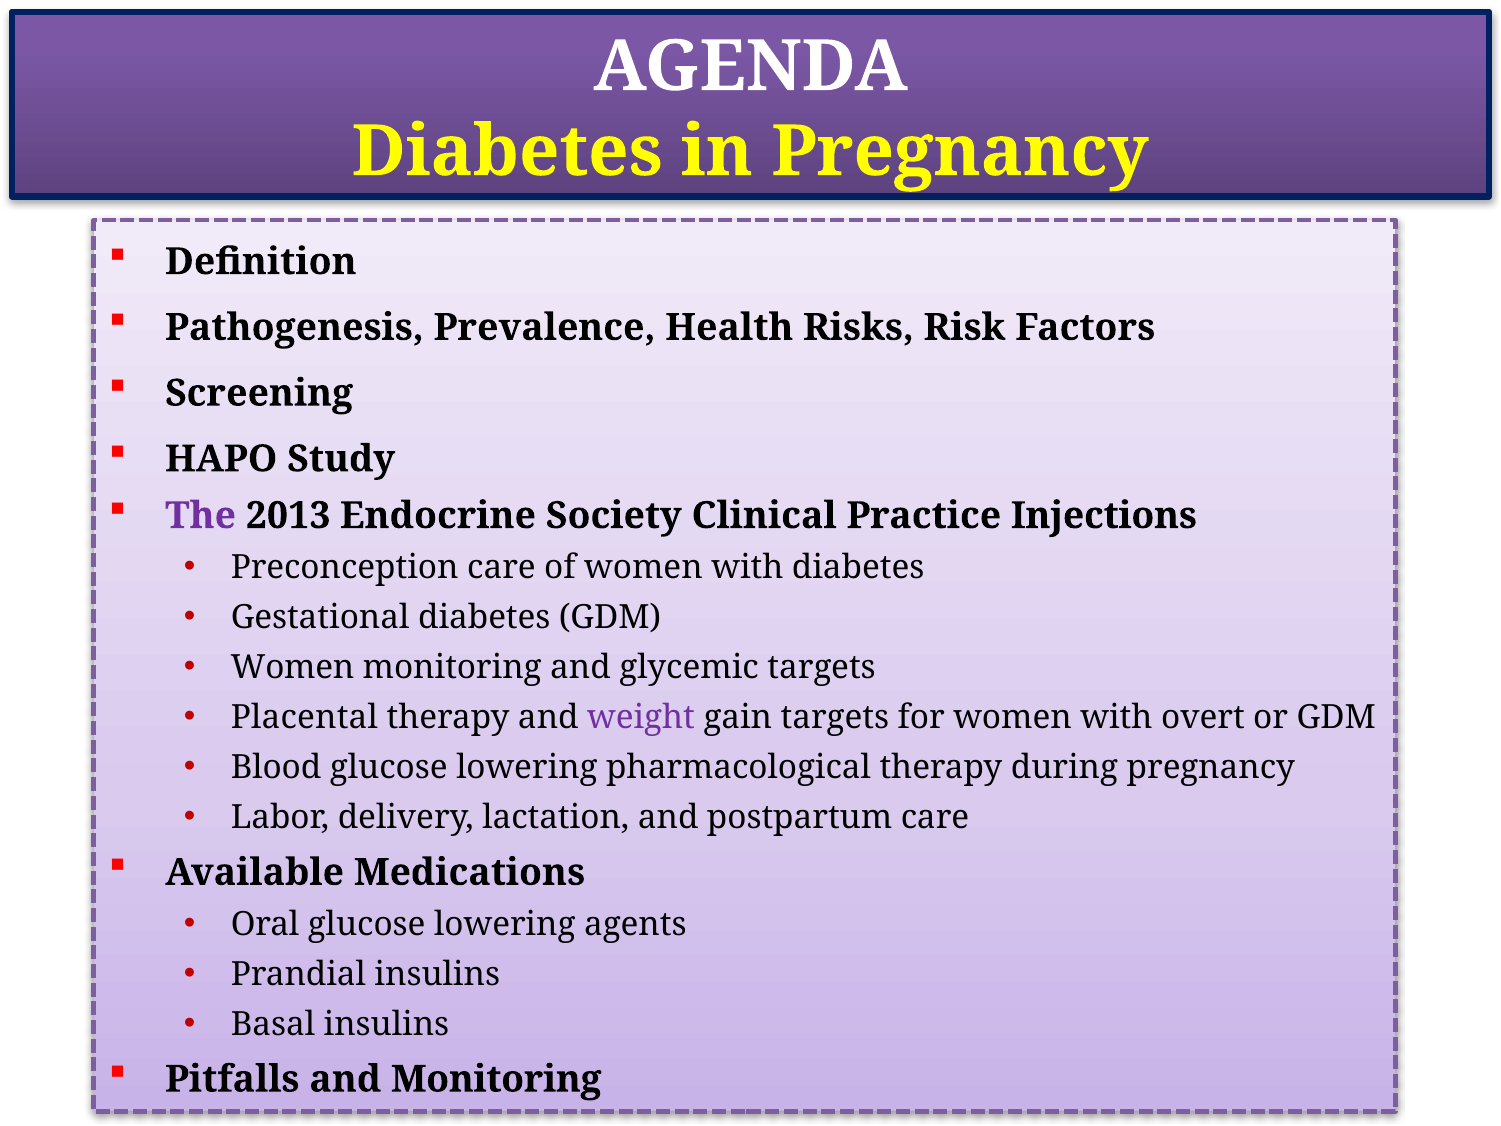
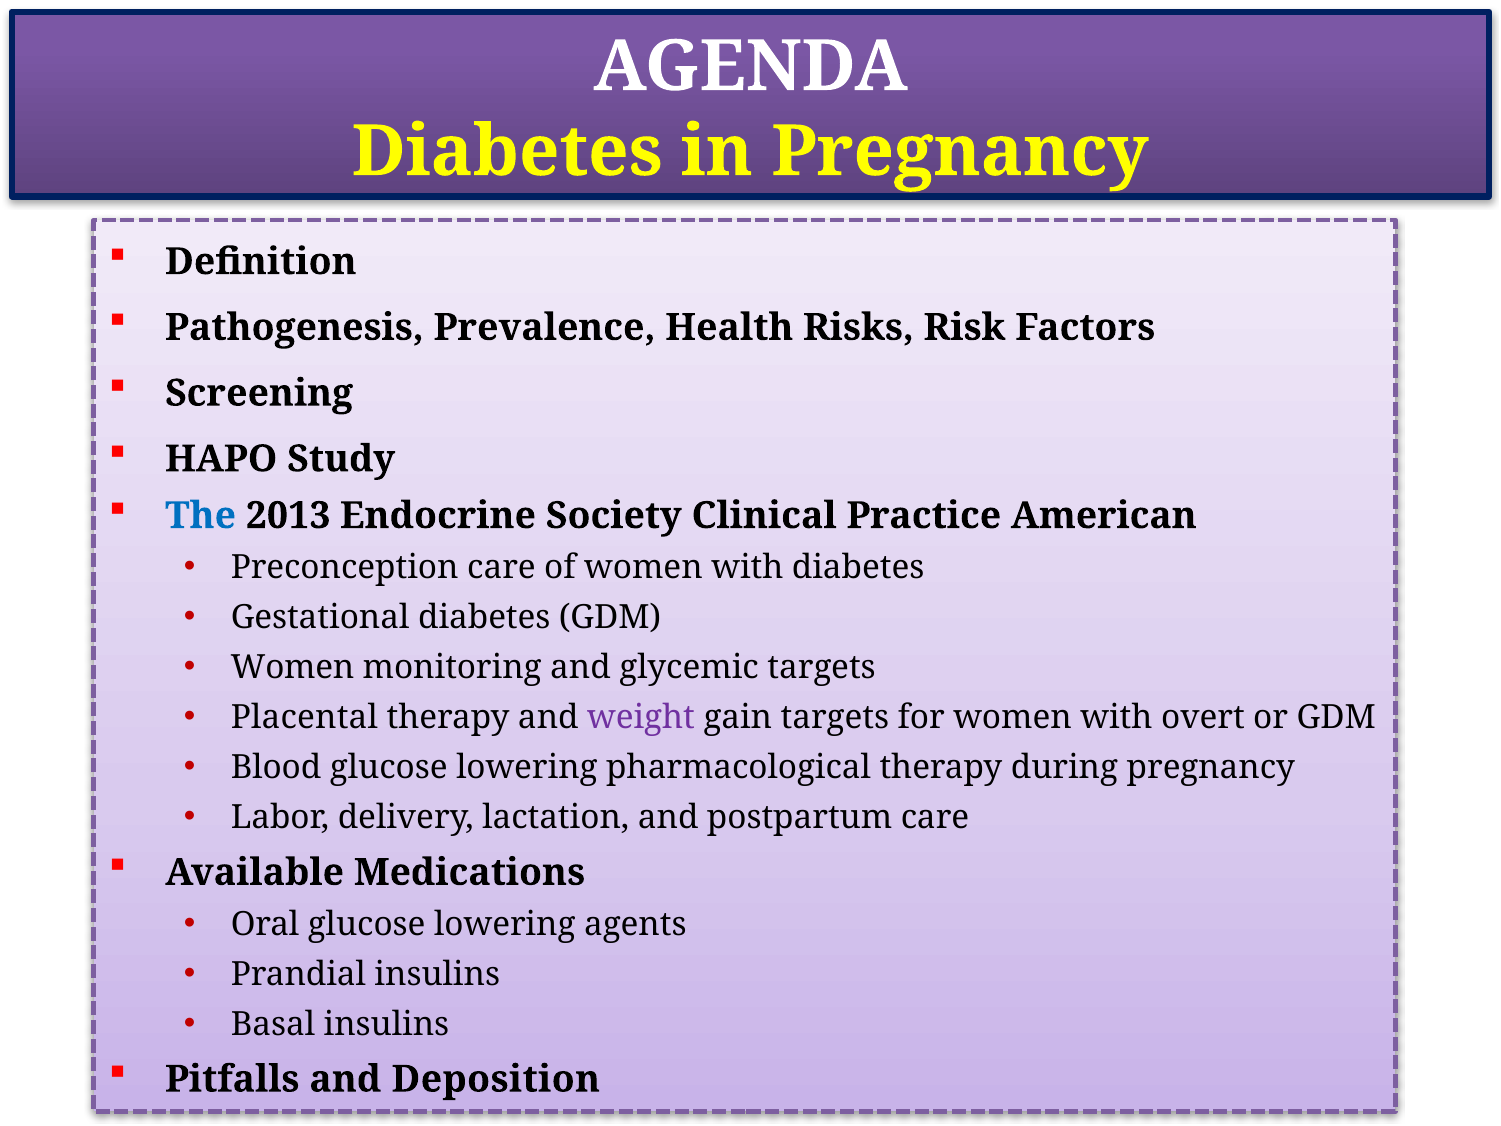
The colour: purple -> blue (201, 516)
Injections: Injections -> American (1104, 516)
and Monitoring: Monitoring -> Deposition (496, 1079)
